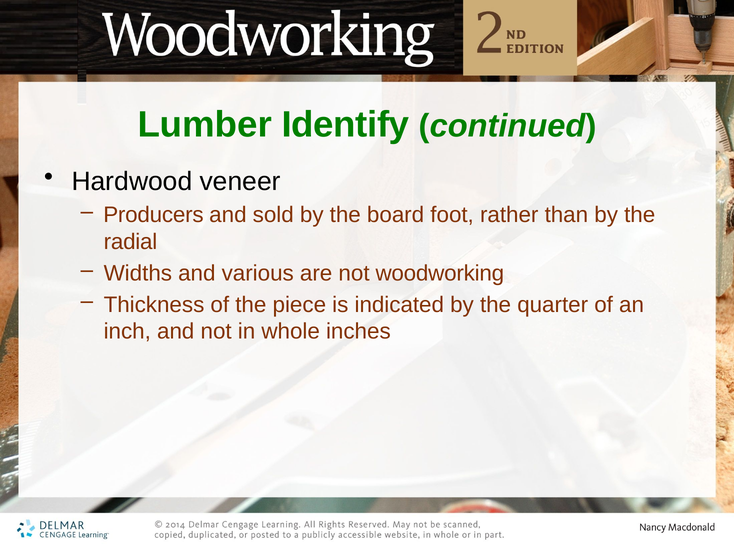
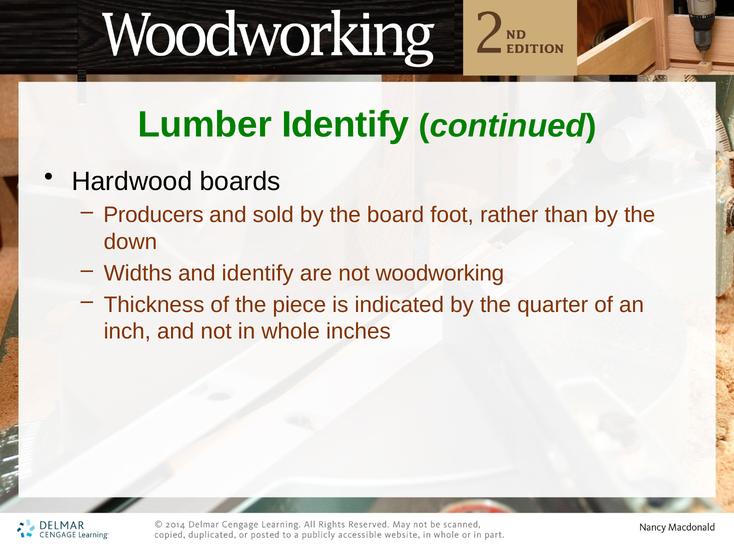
veneer: veneer -> boards (240, 182)
radial: radial -> down (130, 242)
and various: various -> identify (258, 274)
